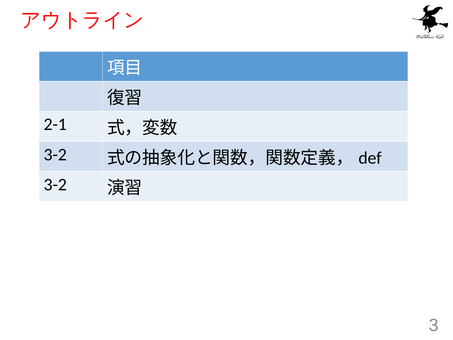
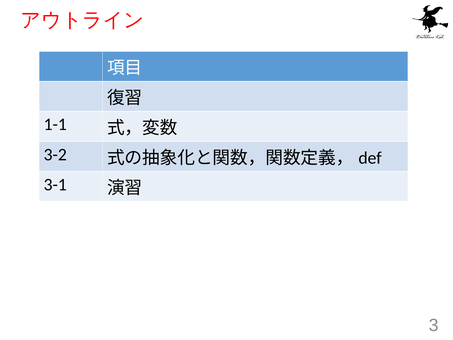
2-1: 2-1 -> 1-1 (55, 124)
3-2: 3-2 -> 3-1 (55, 184)
